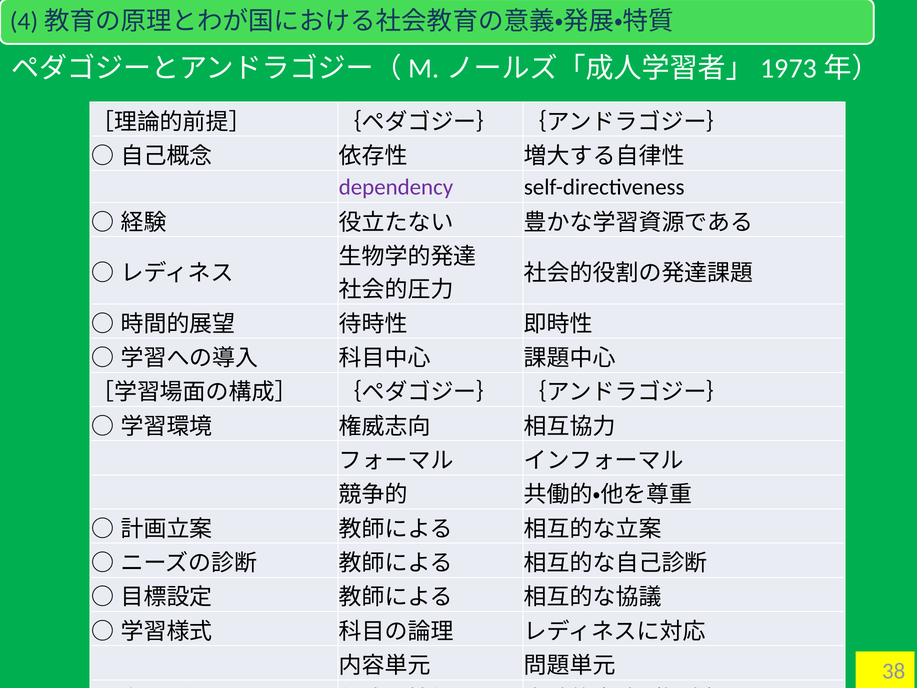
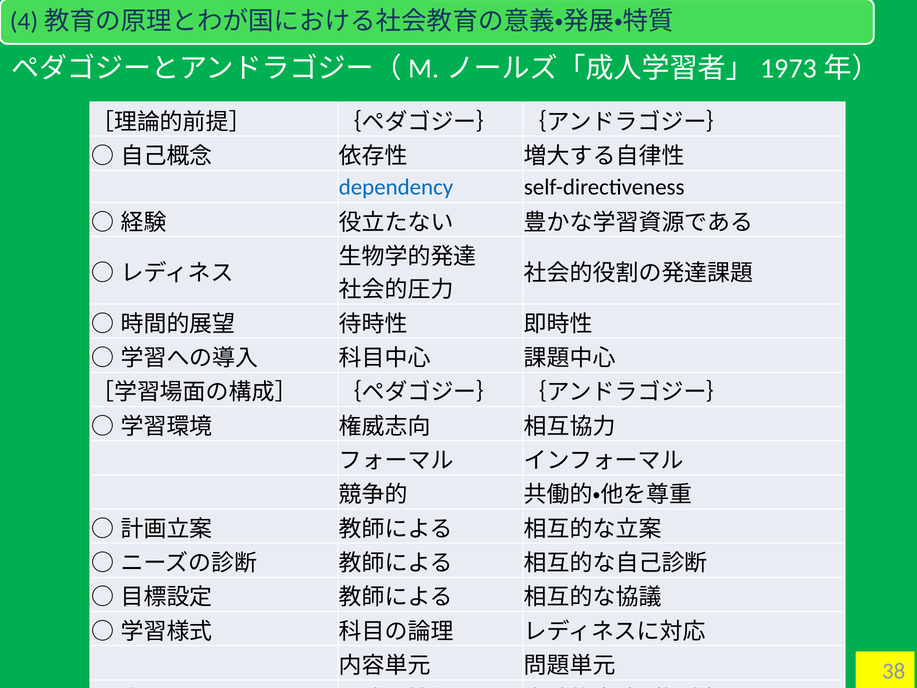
dependency colour: purple -> blue (396, 187)
